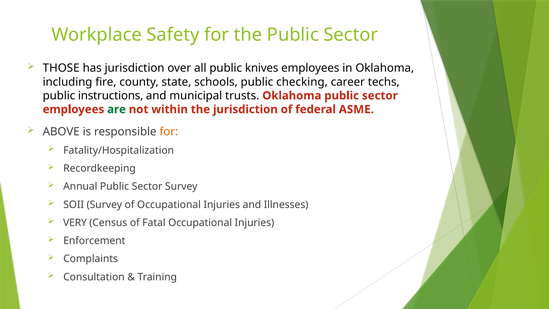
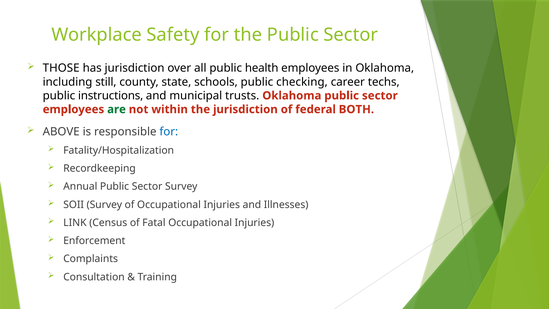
knives: knives -> health (262, 68)
fire: fire -> still (106, 82)
ASME: ASME -> BOTH (356, 109)
for colour: orange -> blue (169, 132)
VERY: VERY -> LINK (75, 223)
